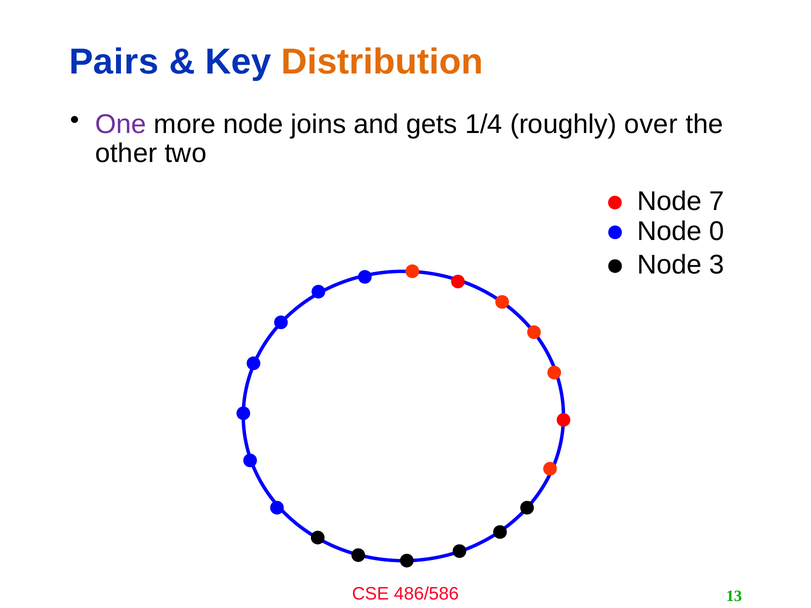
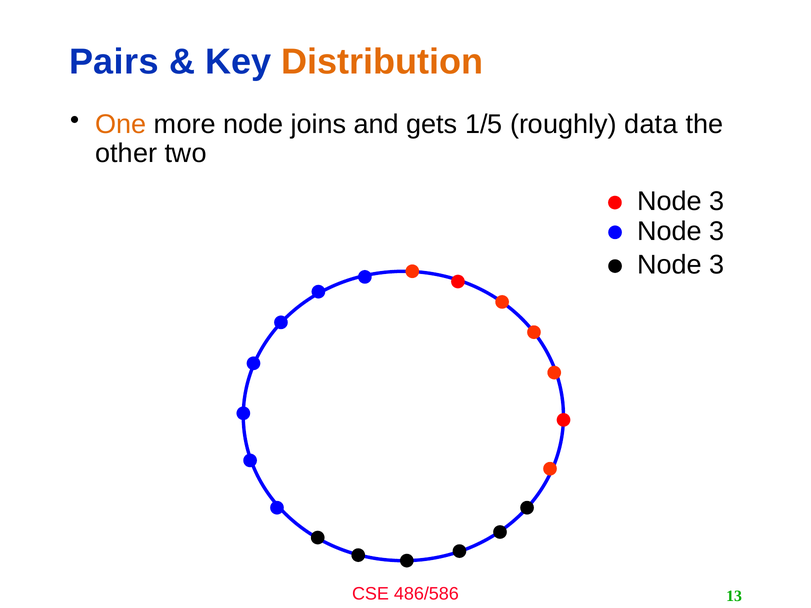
One colour: purple -> orange (121, 124)
1/4: 1/4 -> 1/5 (484, 124)
over: over -> data (651, 124)
7: 7 -> 3 (717, 201)
0: 0 -> 3 (717, 231)
